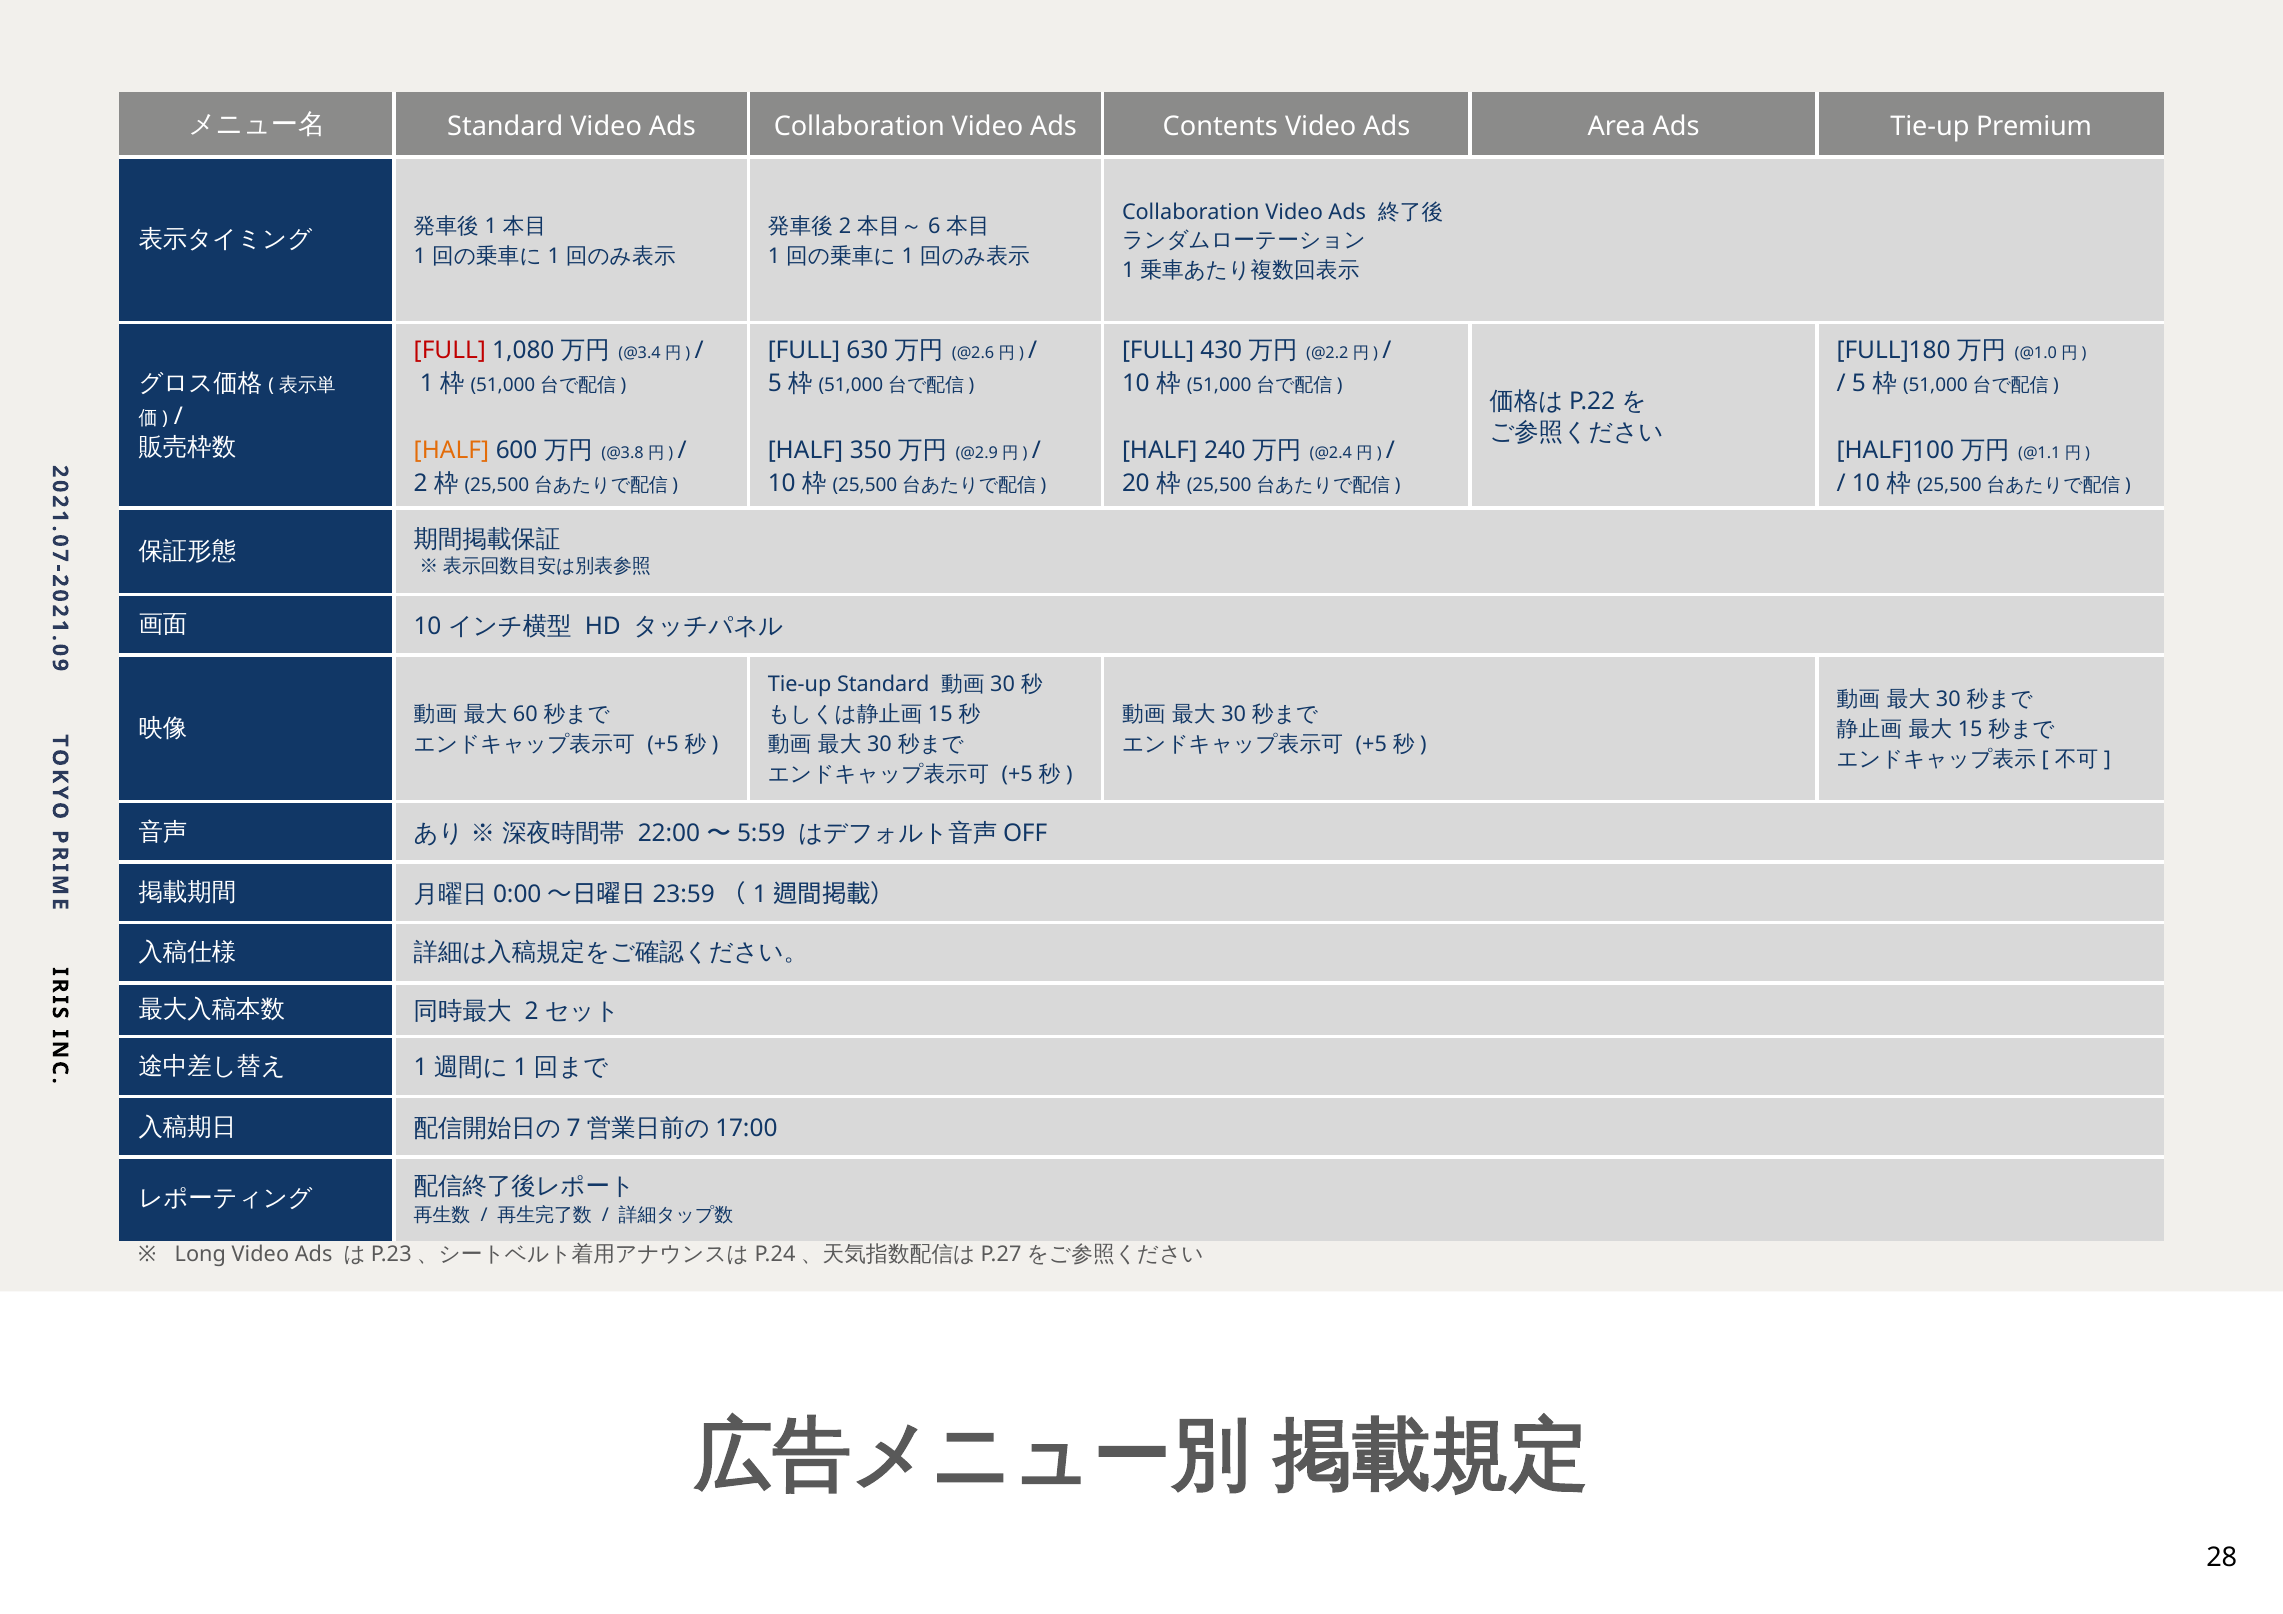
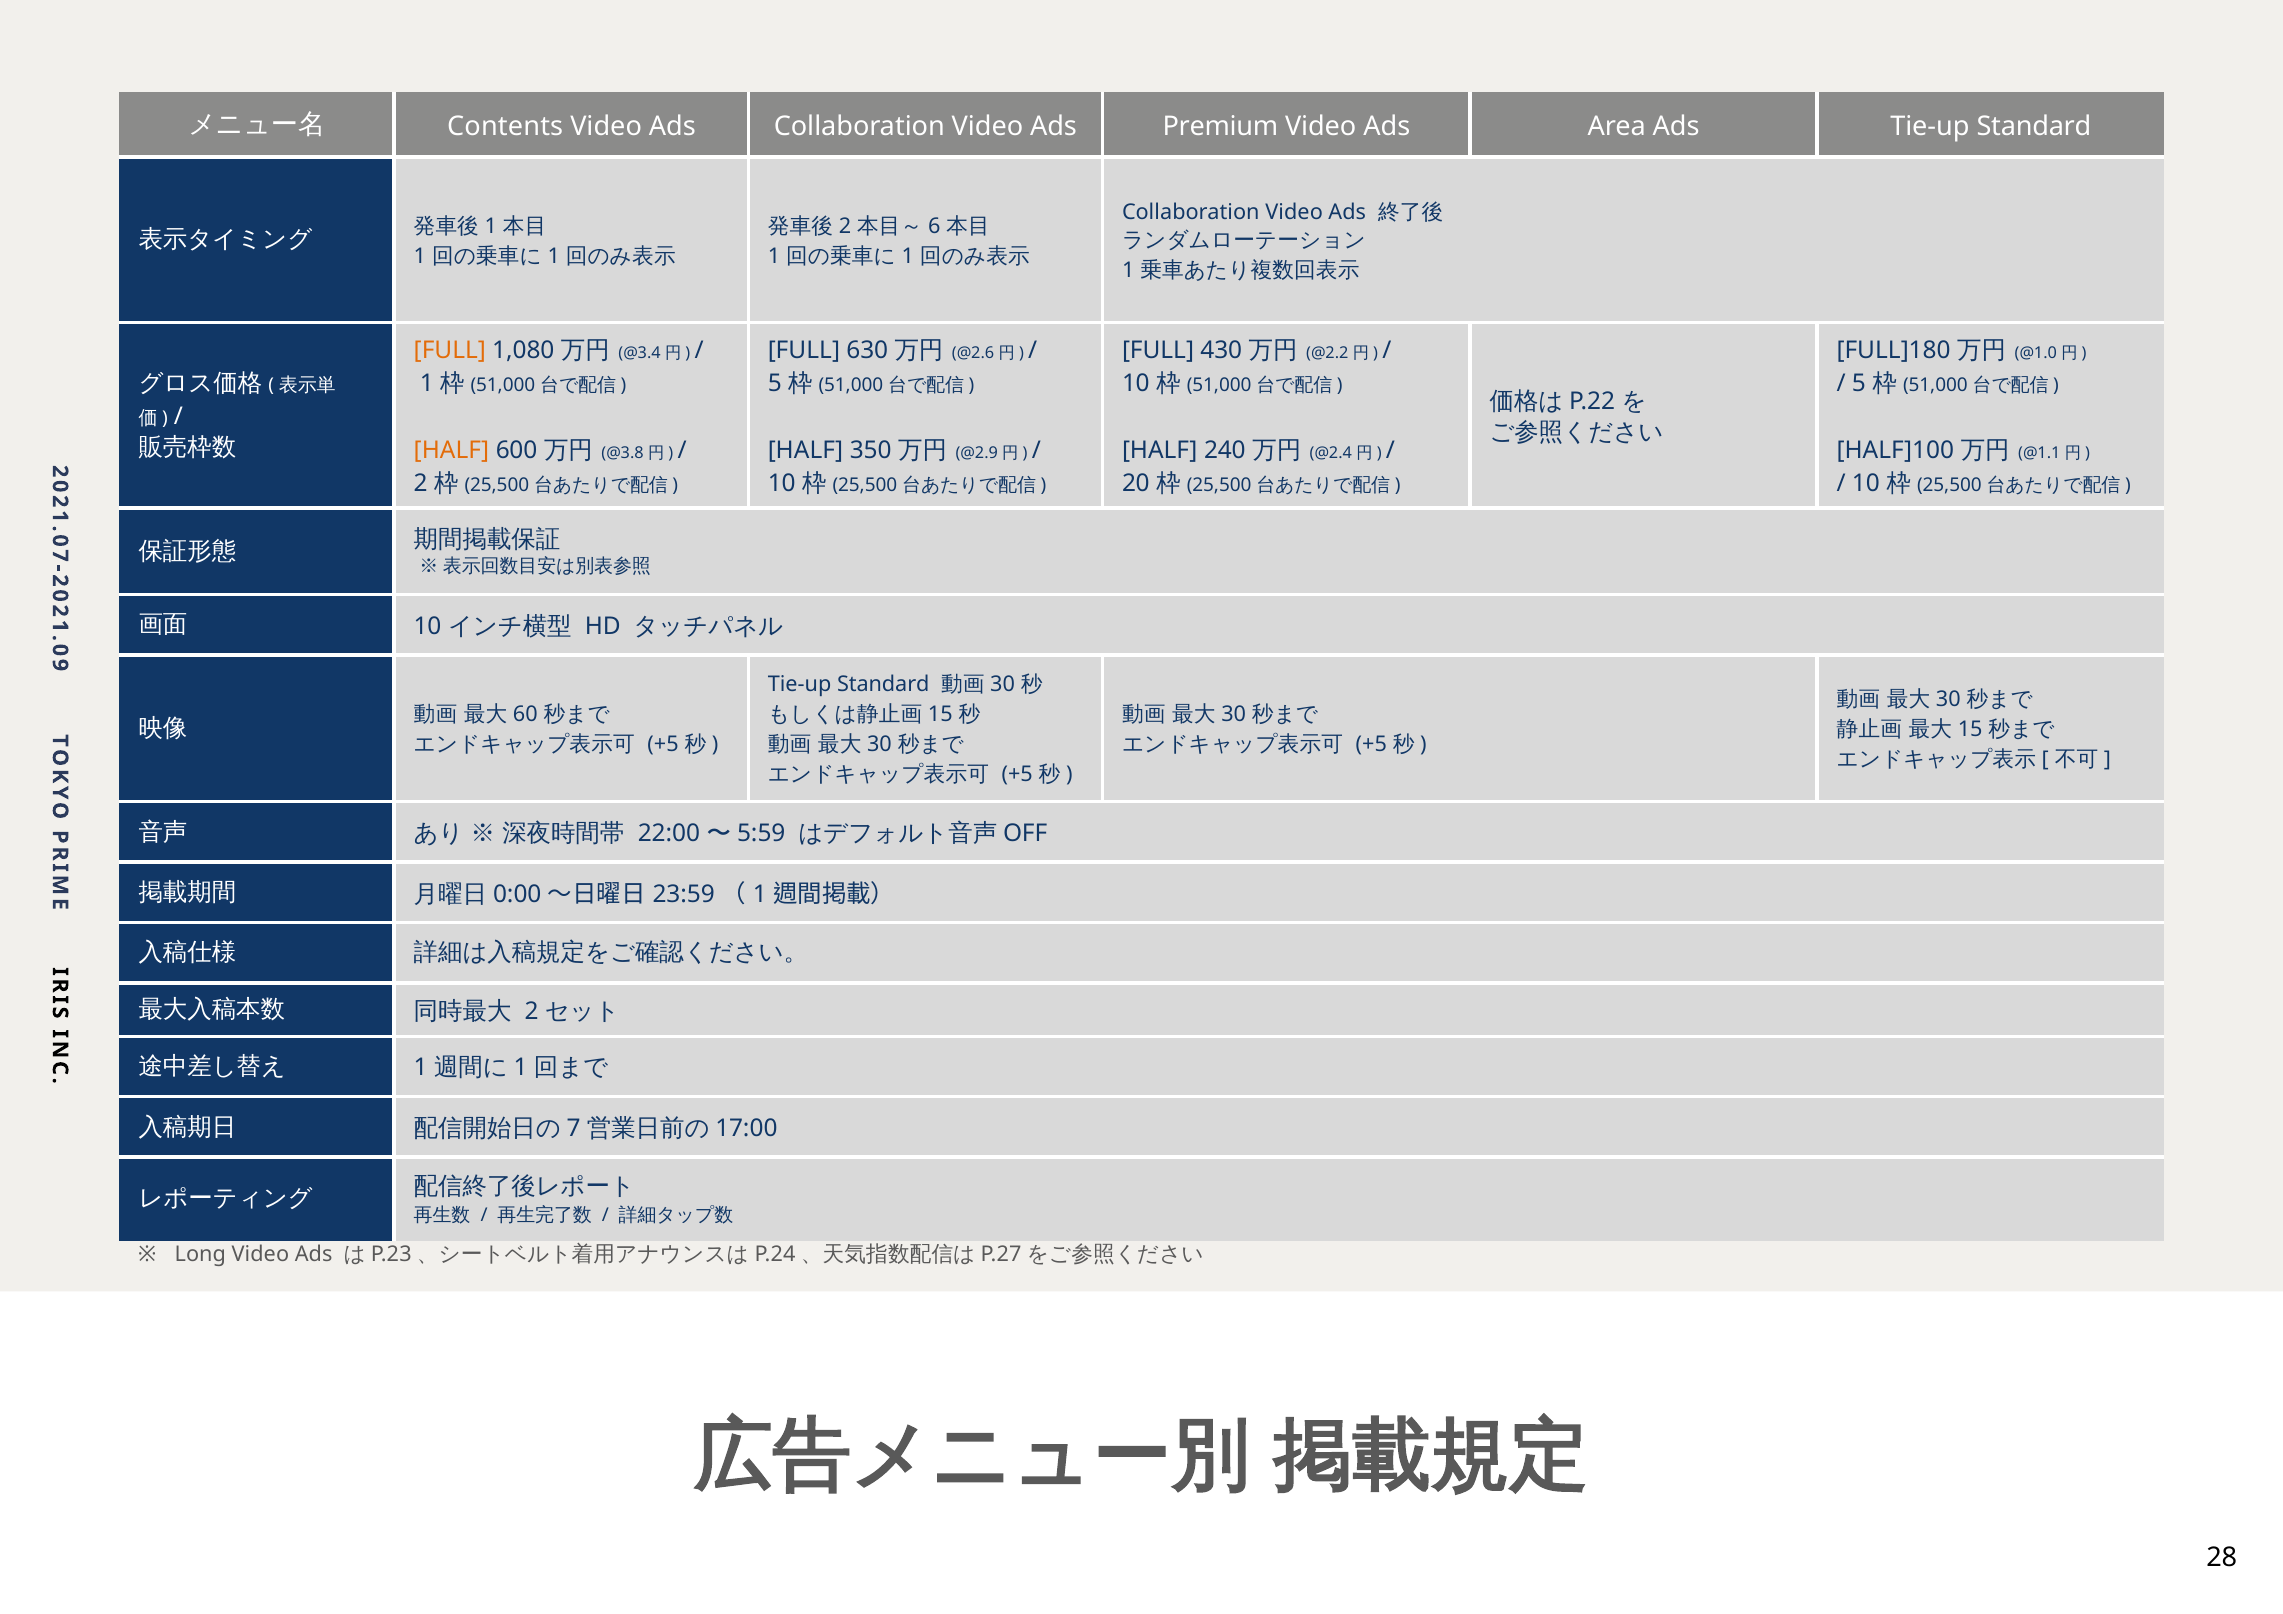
Standard: Standard -> Contents (505, 126)
Contents: Contents -> Premium (1220, 126)
Ads Tie-up Premium: Premium -> Standard (2034, 126)
FULL colour: red -> orange (450, 350)
